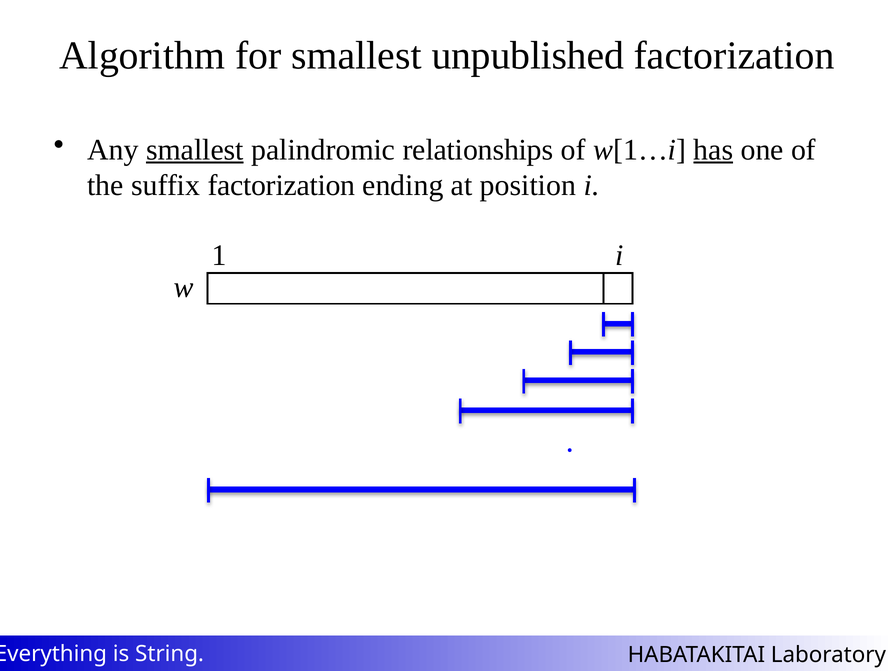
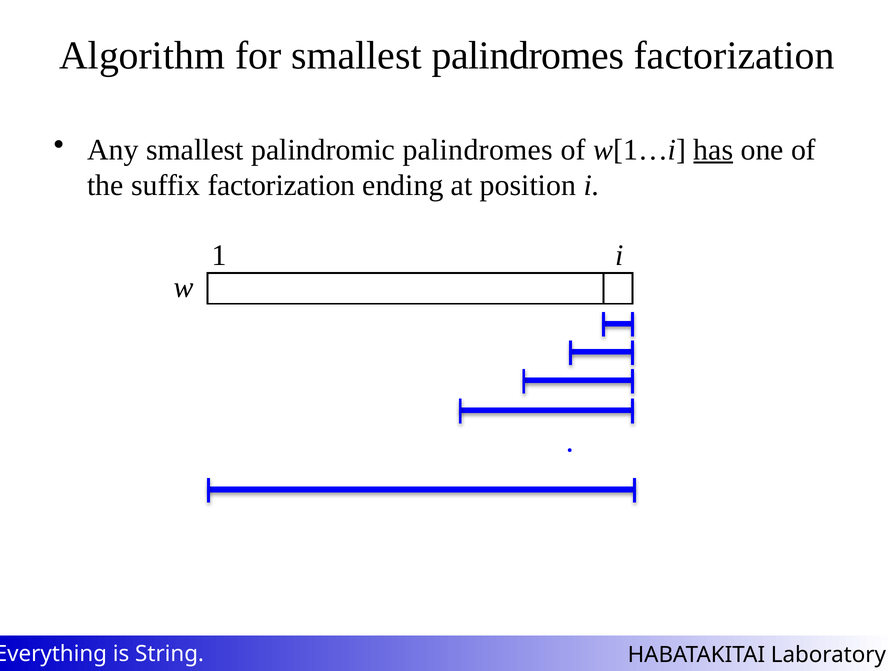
smallest unpublished: unpublished -> palindromes (528, 56)
smallest underline: present -> none (195, 150)
palindromic relationships: relationships -> palindromes (478, 150)
